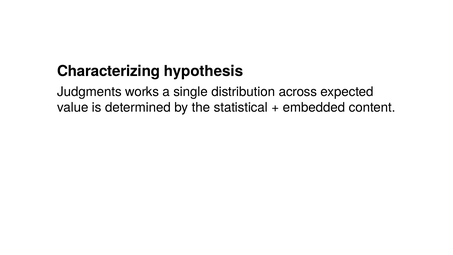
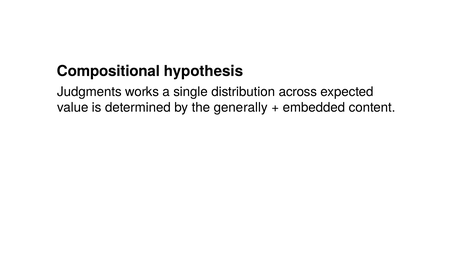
Characterizing: Characterizing -> Compositional (109, 71)
statistical: statistical -> generally (241, 107)
